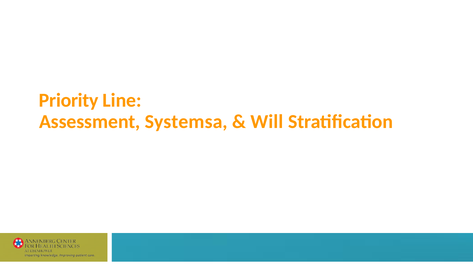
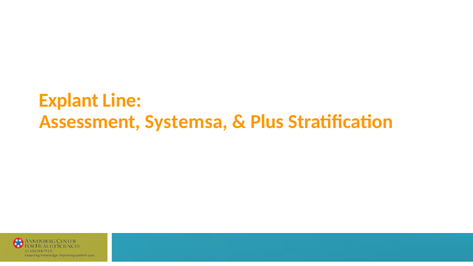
Priority: Priority -> Explant (69, 100)
Will: Will -> Plus (267, 122)
